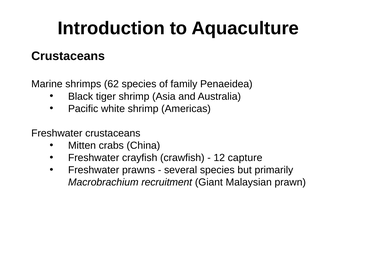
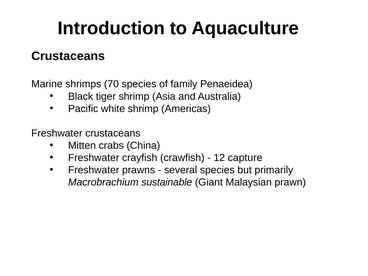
62: 62 -> 70 (111, 84)
recruitment: recruitment -> sustainable (167, 182)
